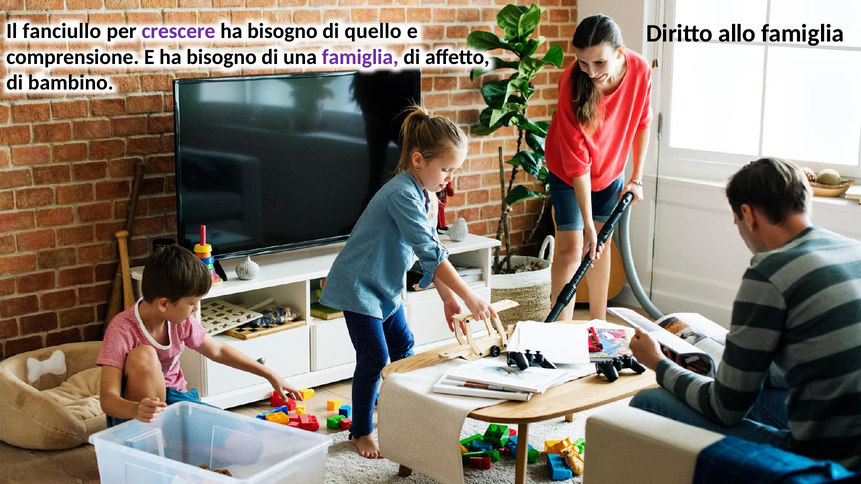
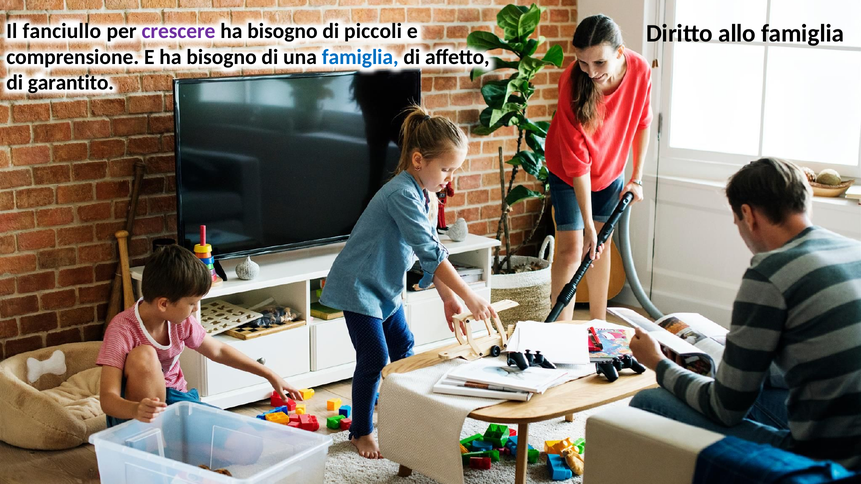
quello: quello -> piccoli (373, 31)
famiglia colour: purple -> blue (360, 57)
bambino: bambino -> garantito (71, 83)
